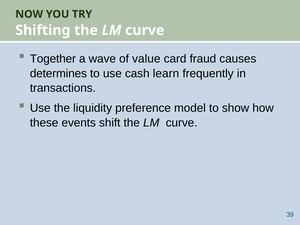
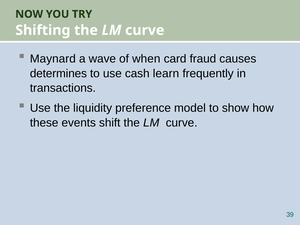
Together: Together -> Maynard (53, 59)
value: value -> when (146, 59)
